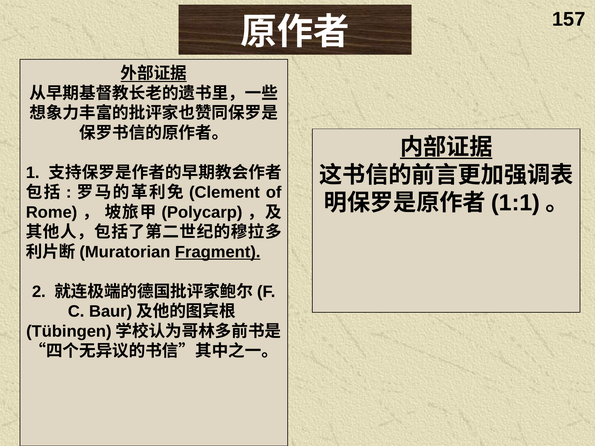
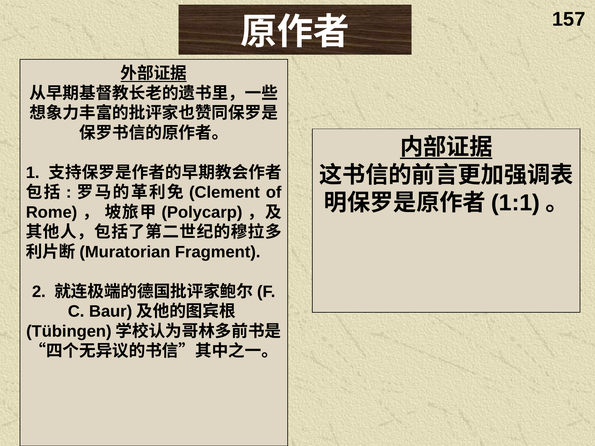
Fragment underline: present -> none (218, 252)
